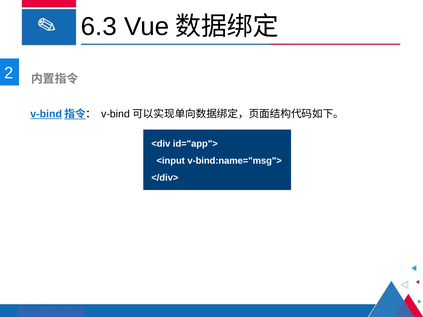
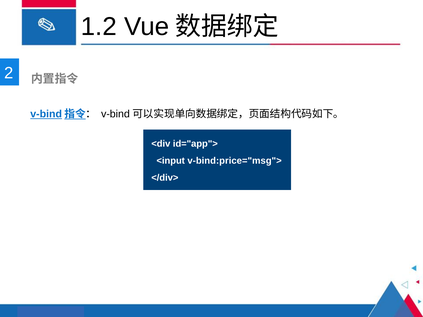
6.3: 6.3 -> 1.2 (99, 27)
v-bind:name="msg">: v-bind:name="msg"> -> v-bind:price="msg"> (235, 161)
